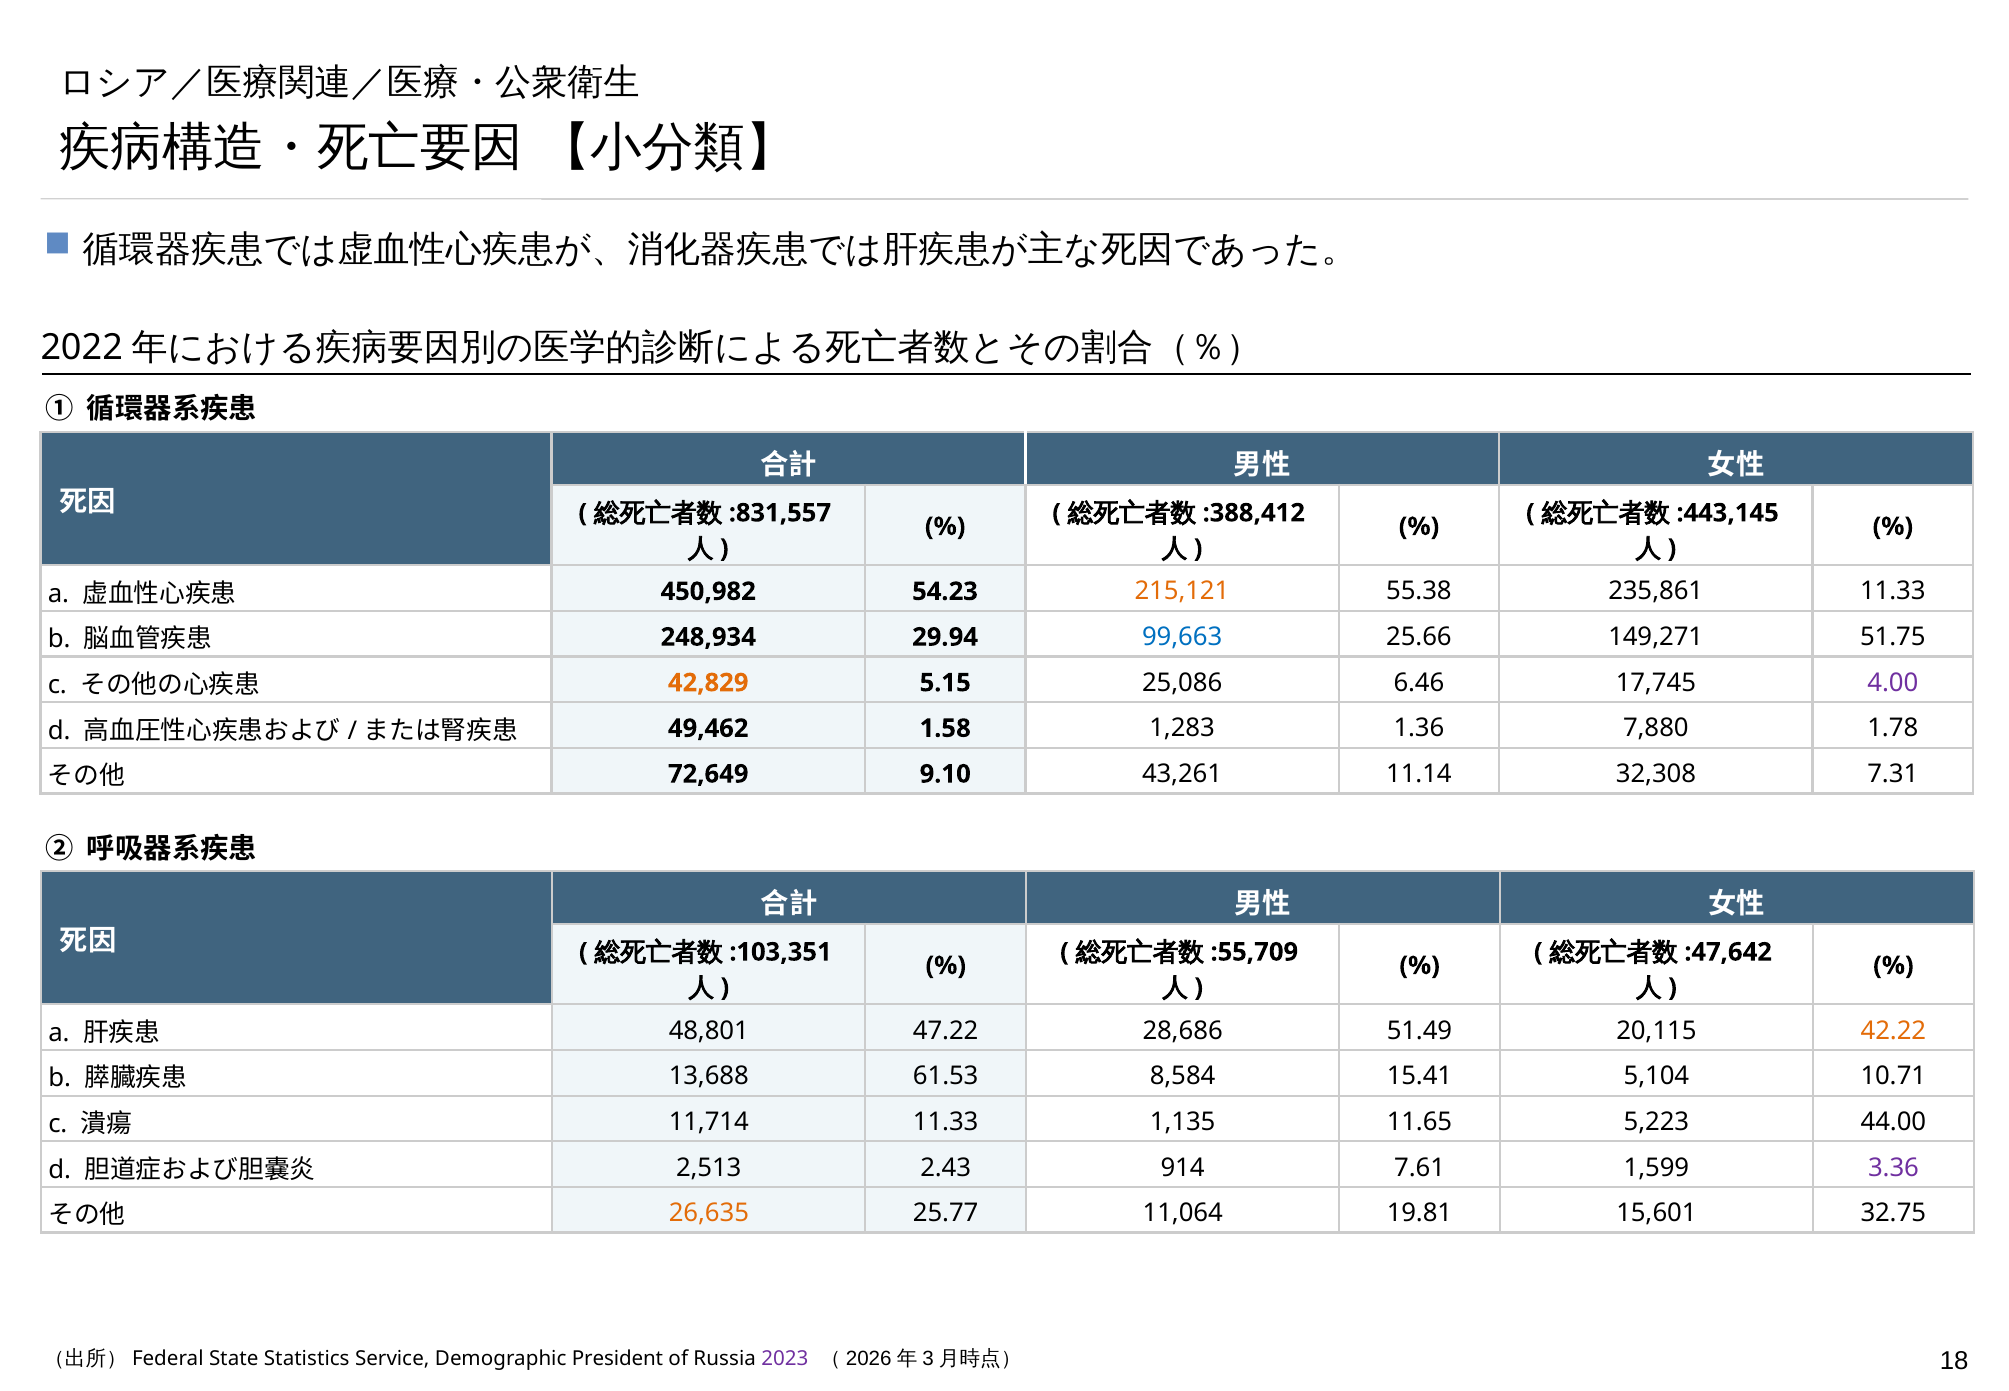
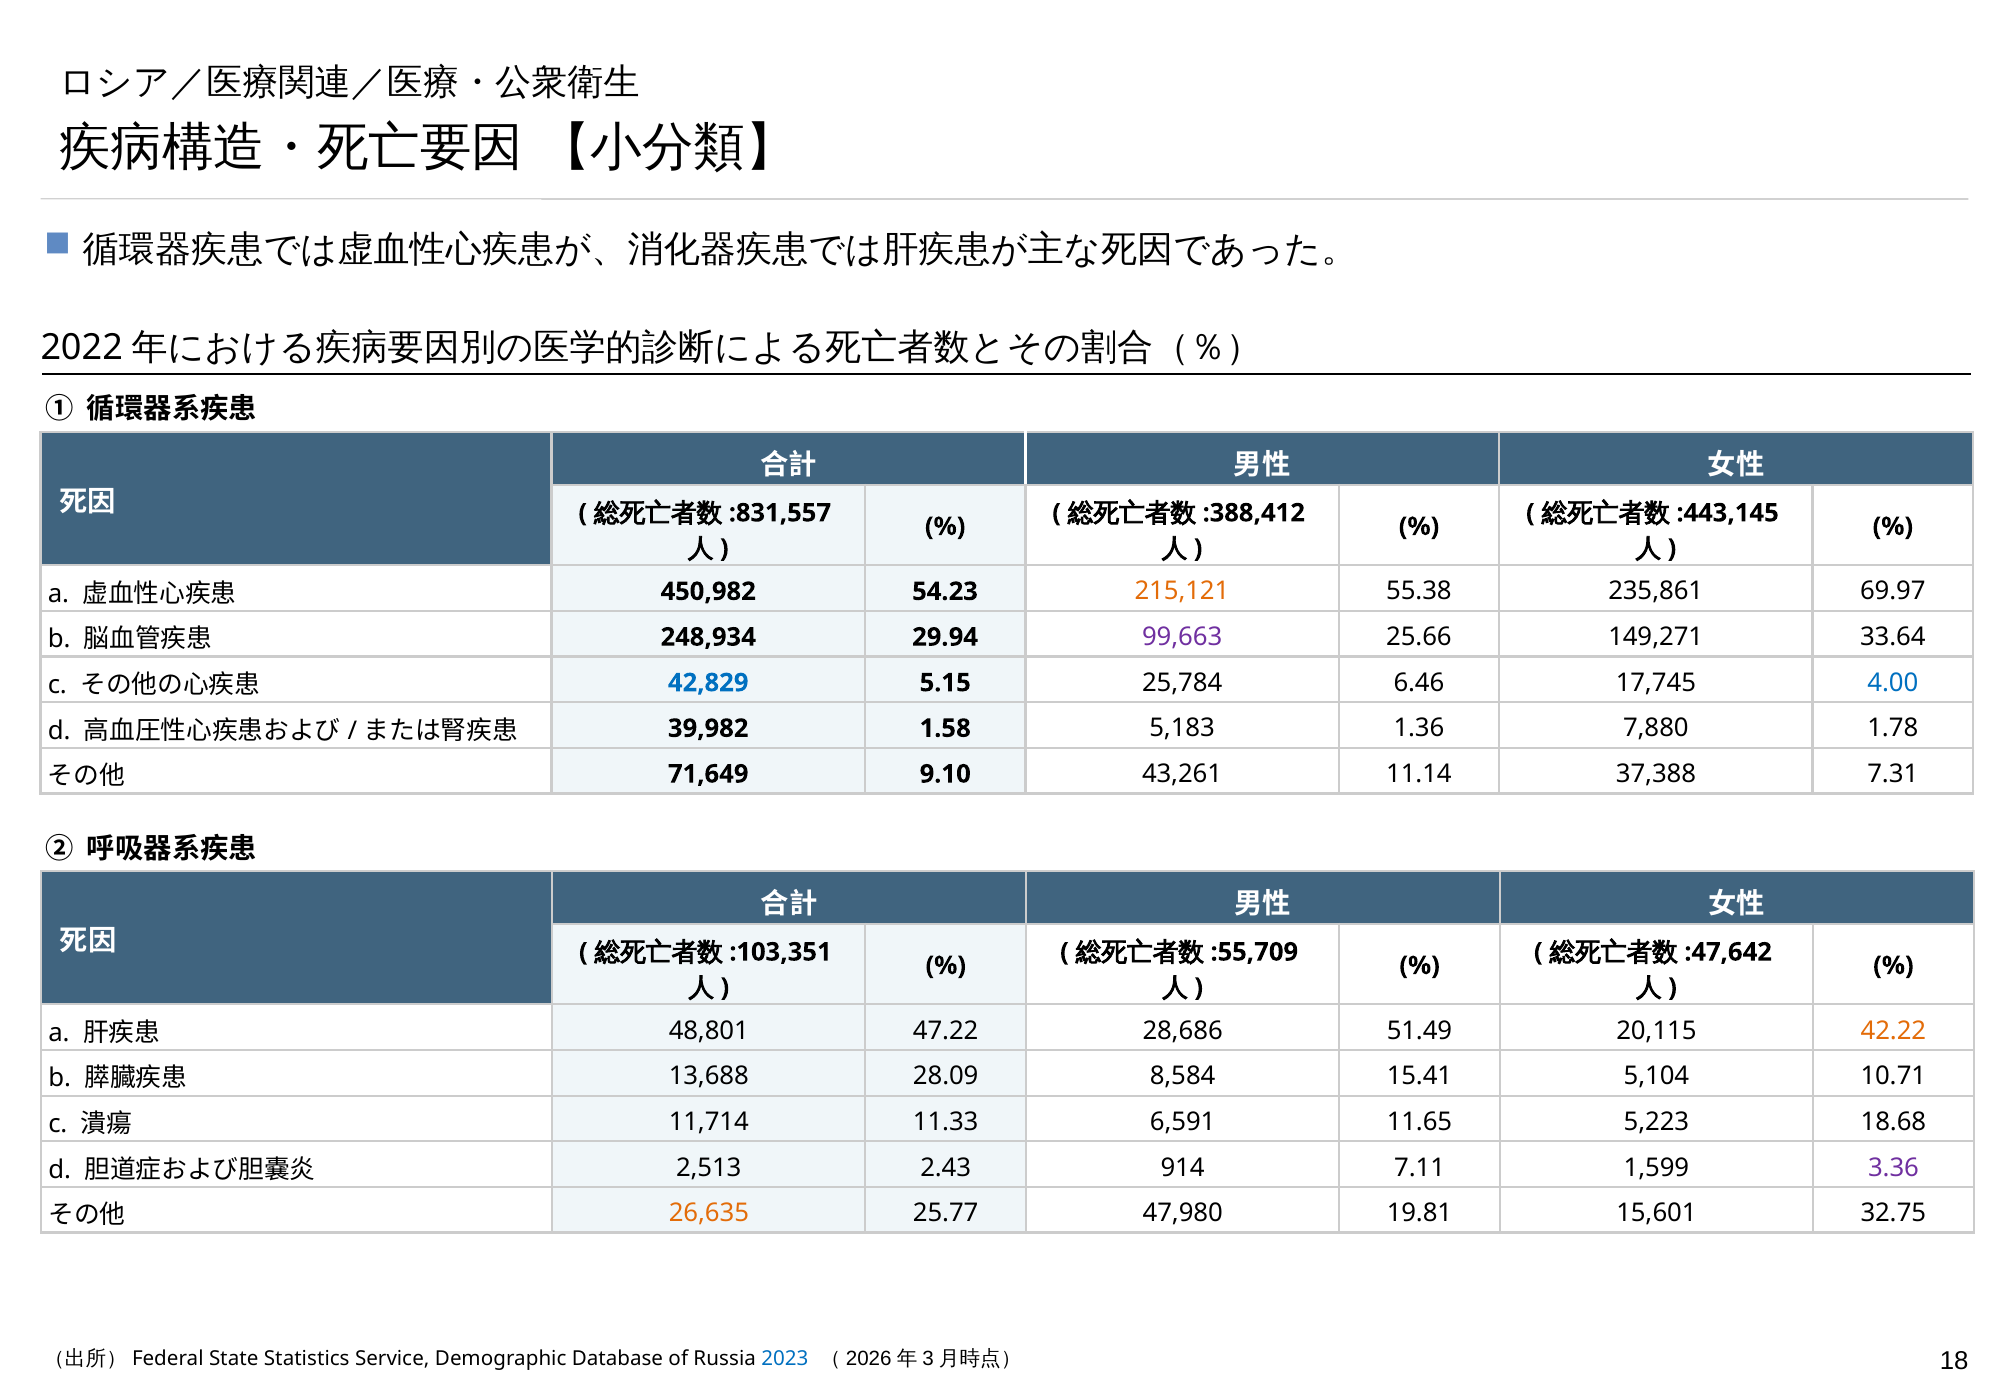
235,861 11.33: 11.33 -> 69.97 (1893, 591)
99,663 colour: blue -> purple (1182, 637)
51.75: 51.75 -> 33.64 (1893, 637)
42,829 colour: orange -> blue (708, 683)
25,086: 25,086 -> 25,784 (1182, 683)
4.00 colour: purple -> blue (1893, 683)
49,462: 49,462 -> 39,982 (708, 728)
1,283: 1,283 -> 5,183 (1182, 728)
72,649: 72,649 -> 71,649 (708, 774)
32,308: 32,308 -> 37,388 (1656, 774)
61.53: 61.53 -> 28.09 (946, 1076)
1,135: 1,135 -> 6,591 (1183, 1122)
44.00: 44.00 -> 18.68 (1893, 1122)
7.61: 7.61 -> 7.11 (1420, 1167)
11,064: 11,064 -> 47,980 (1183, 1213)
President: President -> Database (617, 1359)
2023 colour: purple -> blue (785, 1359)
